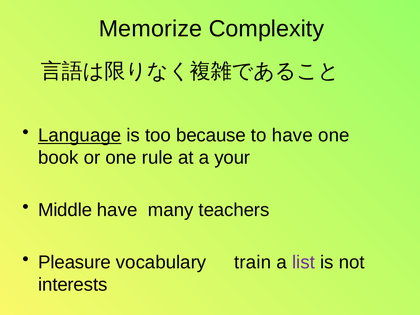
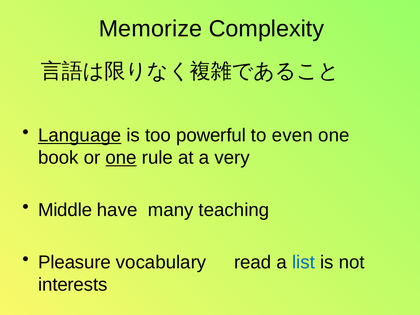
because: because -> powerful (211, 135)
to have: have -> even (292, 135)
one underline: none -> present (121, 158)
your: your -> very (232, 158)
teachers: teachers -> teaching (234, 210)
train: train -> read (253, 262)
list colour: purple -> blue (303, 262)
